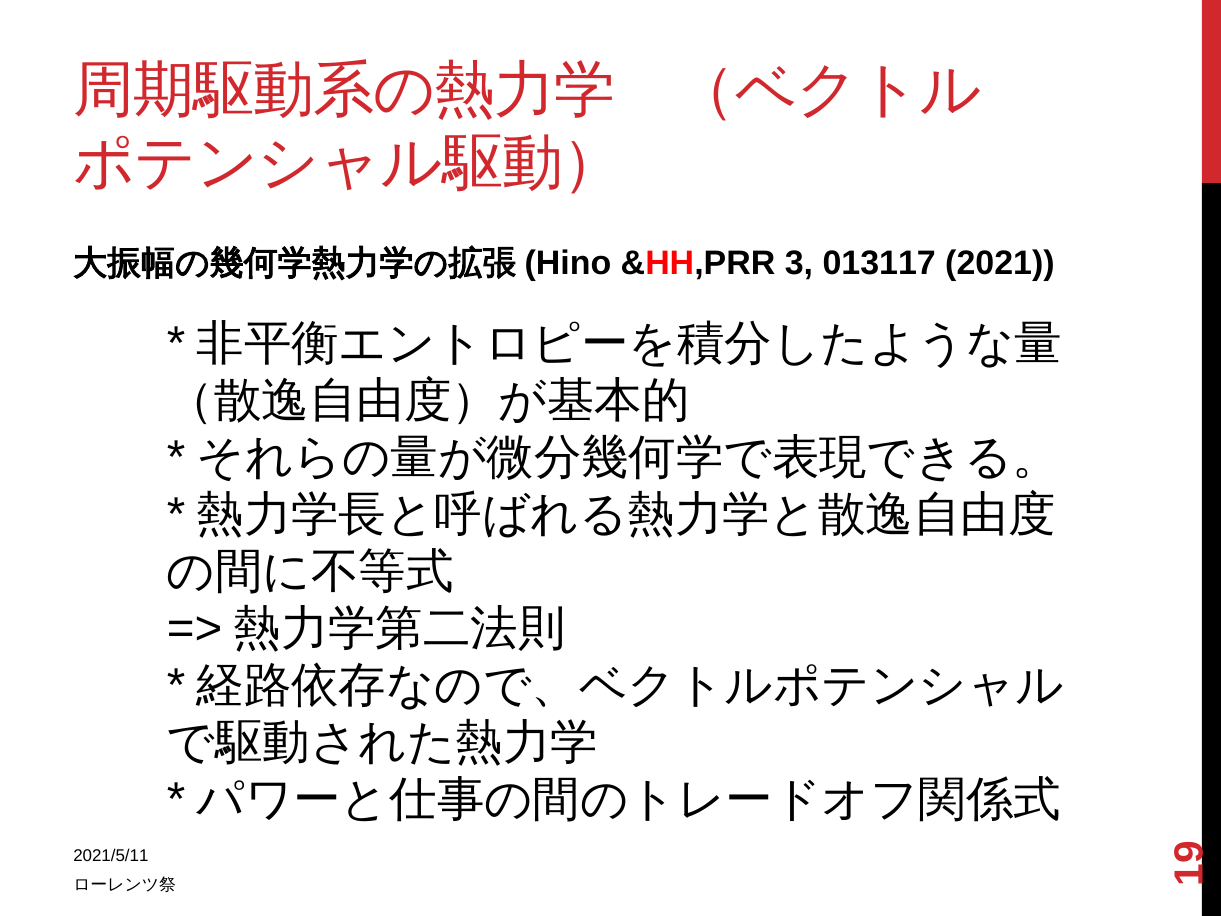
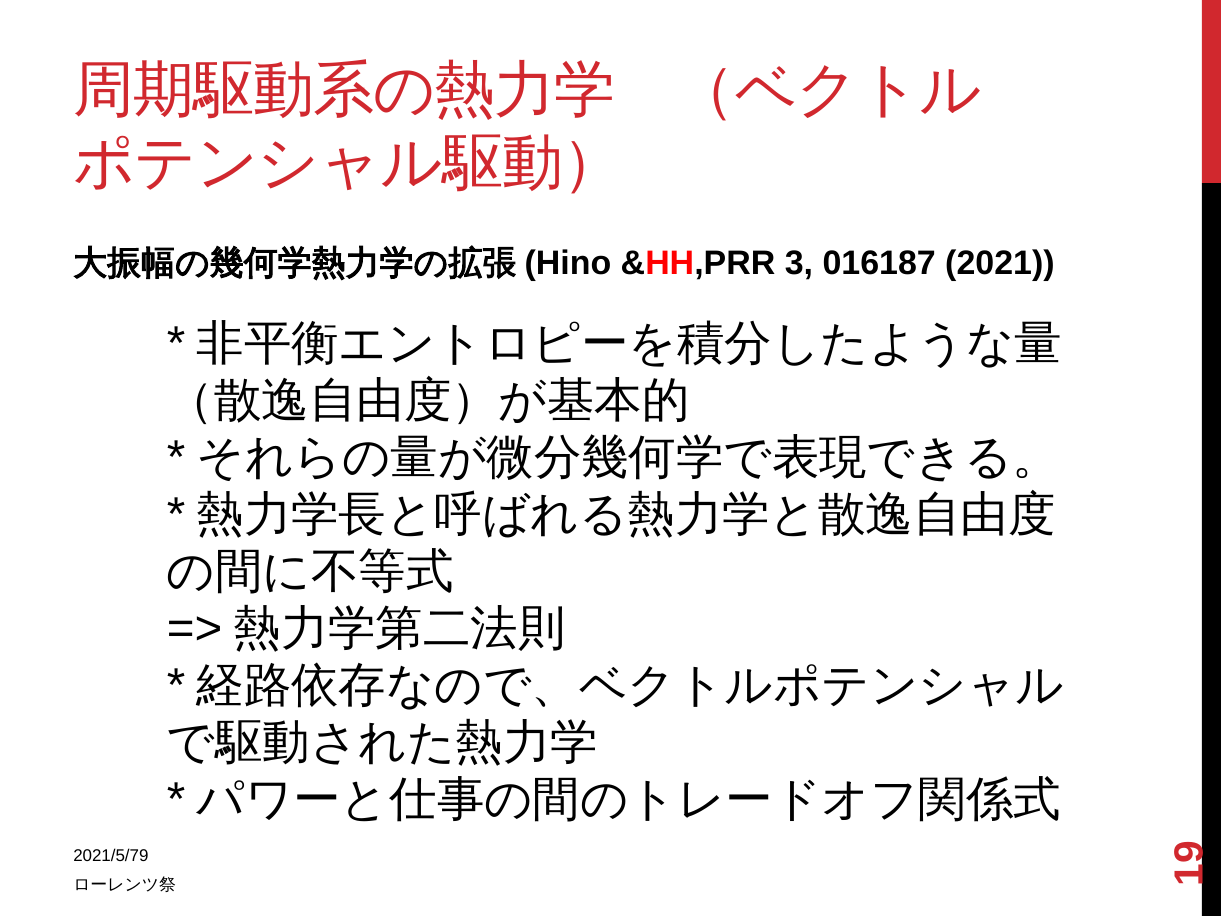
013117: 013117 -> 016187 (879, 263)
2021/5/11: 2021/5/11 -> 2021/5/79 (111, 856)
